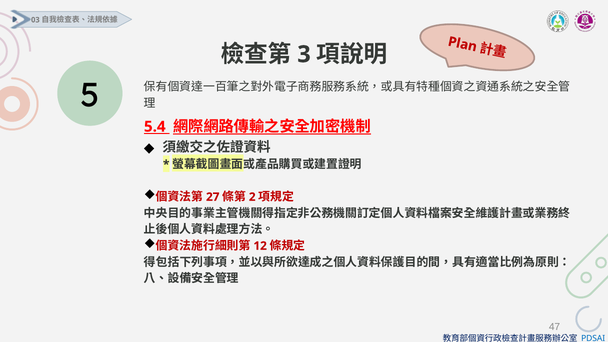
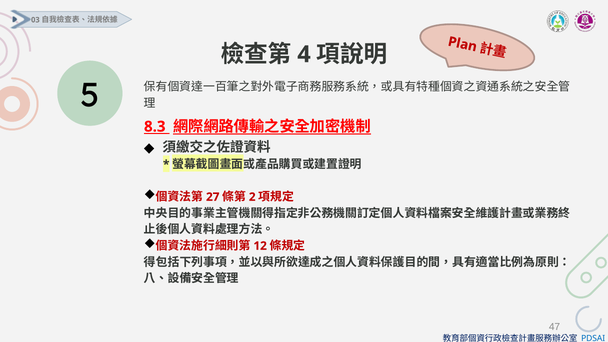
3: 3 -> 4 (304, 54)
5.4: 5.4 -> 8.3 (155, 127)
